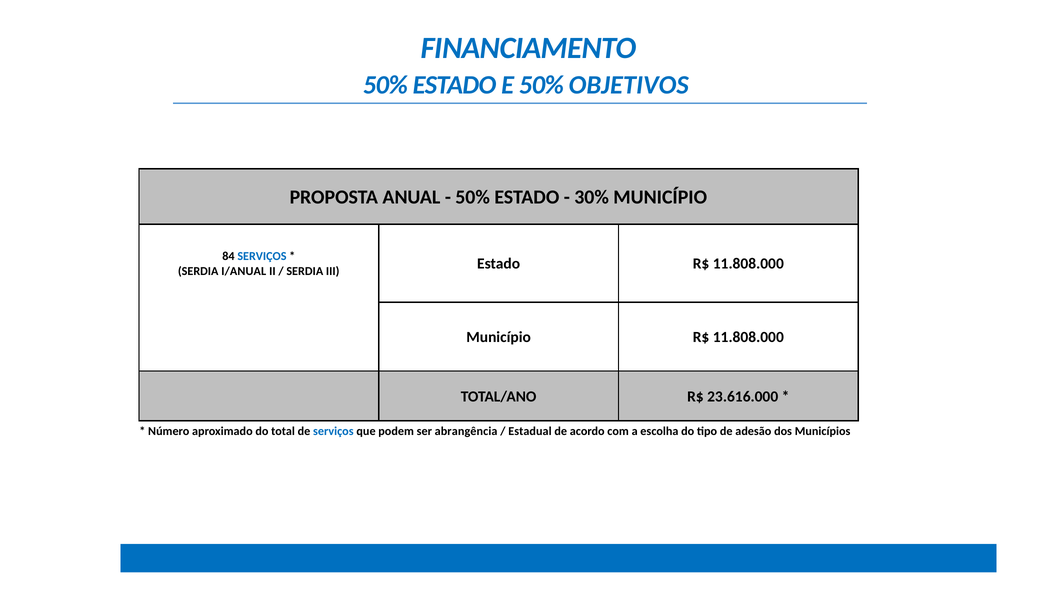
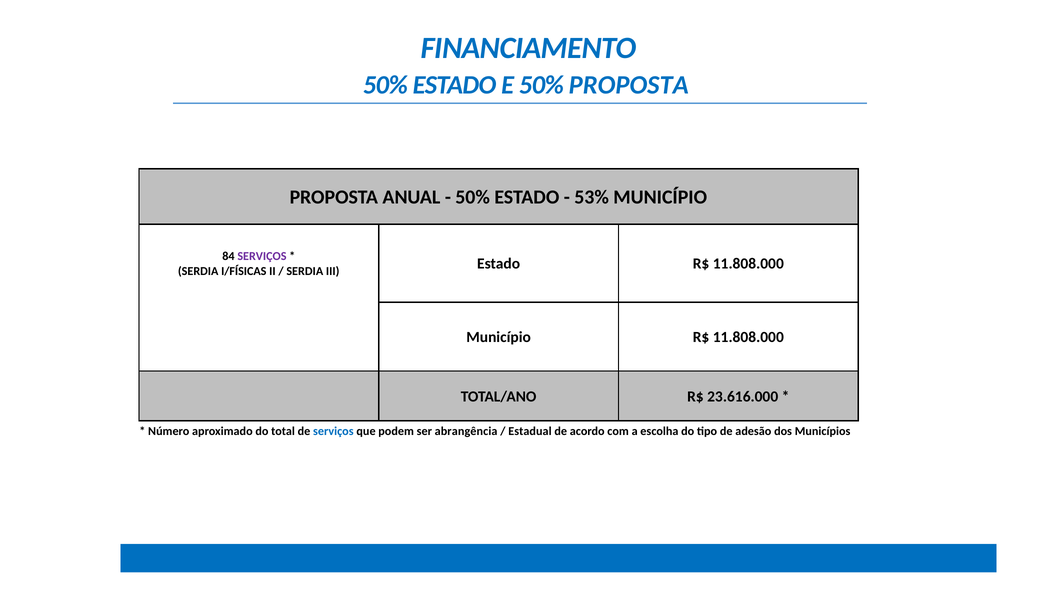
50% OBJETIVOS: OBJETIVOS -> PROPOSTA (629, 85)
30%: 30% -> 53% (592, 197)
SERVIÇOS colour: blue -> purple (262, 256)
I/ANUAL: I/ANUAL -> I/FÍSICAS (244, 271)
